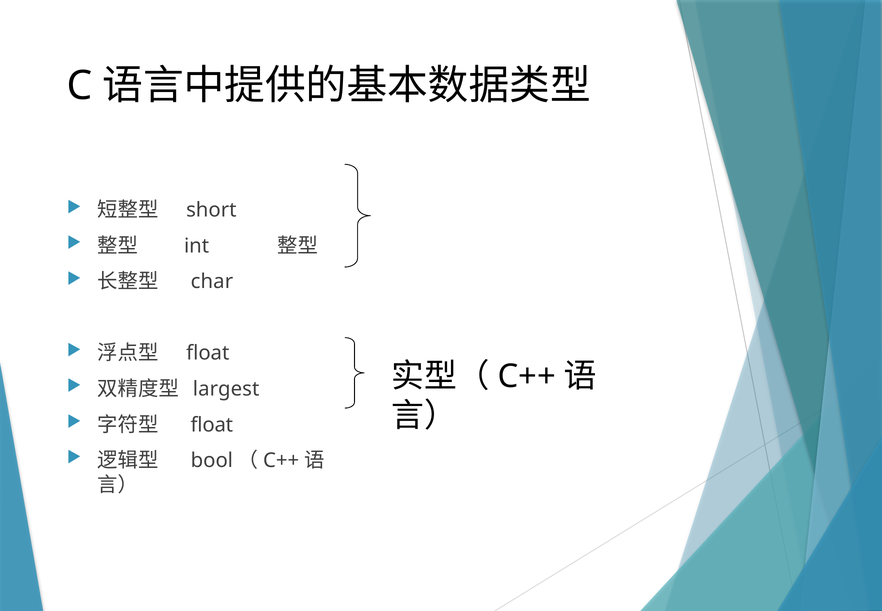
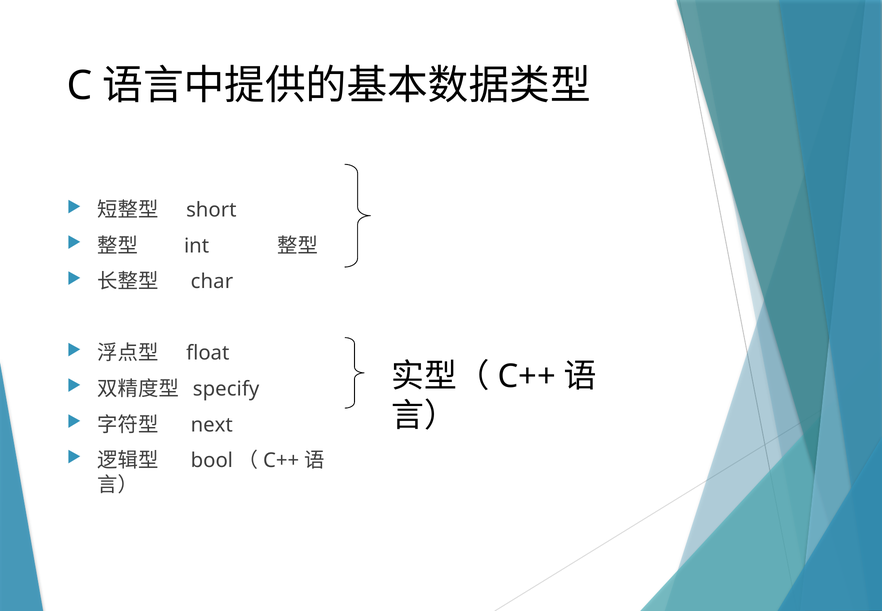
largest: largest -> specify (226, 389)
float: float -> next (212, 425)
